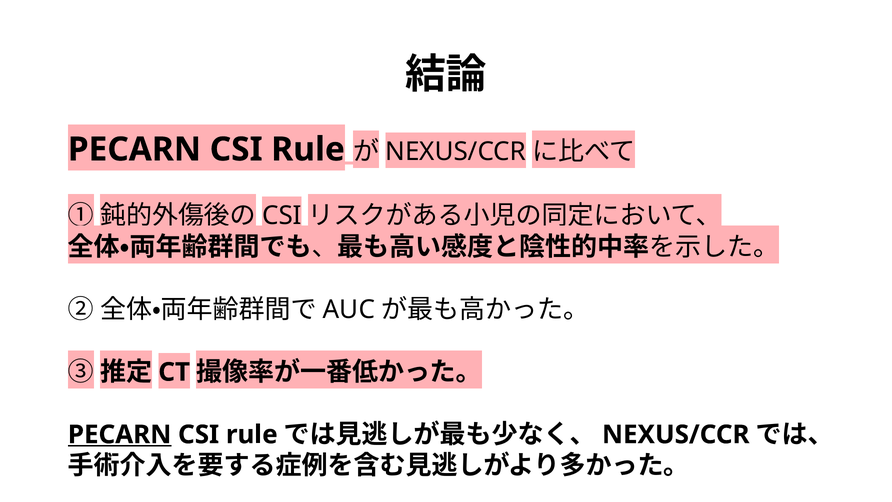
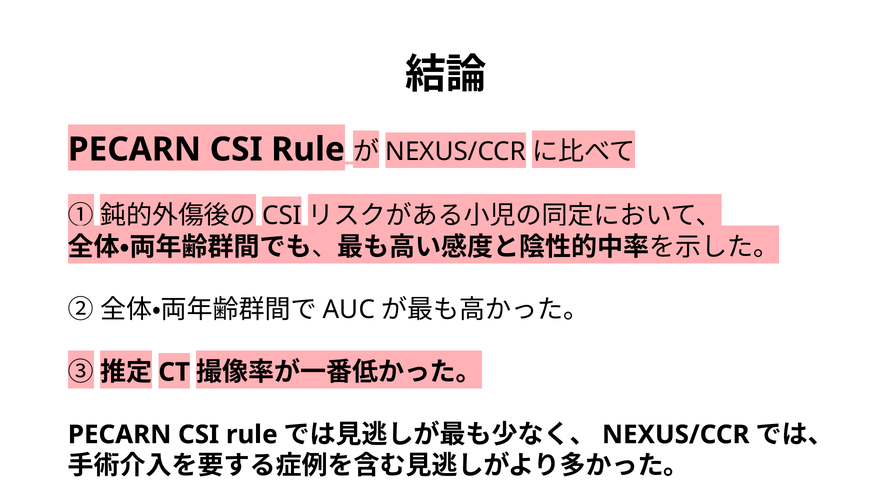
PECARN underline: present -> none (120, 434)
